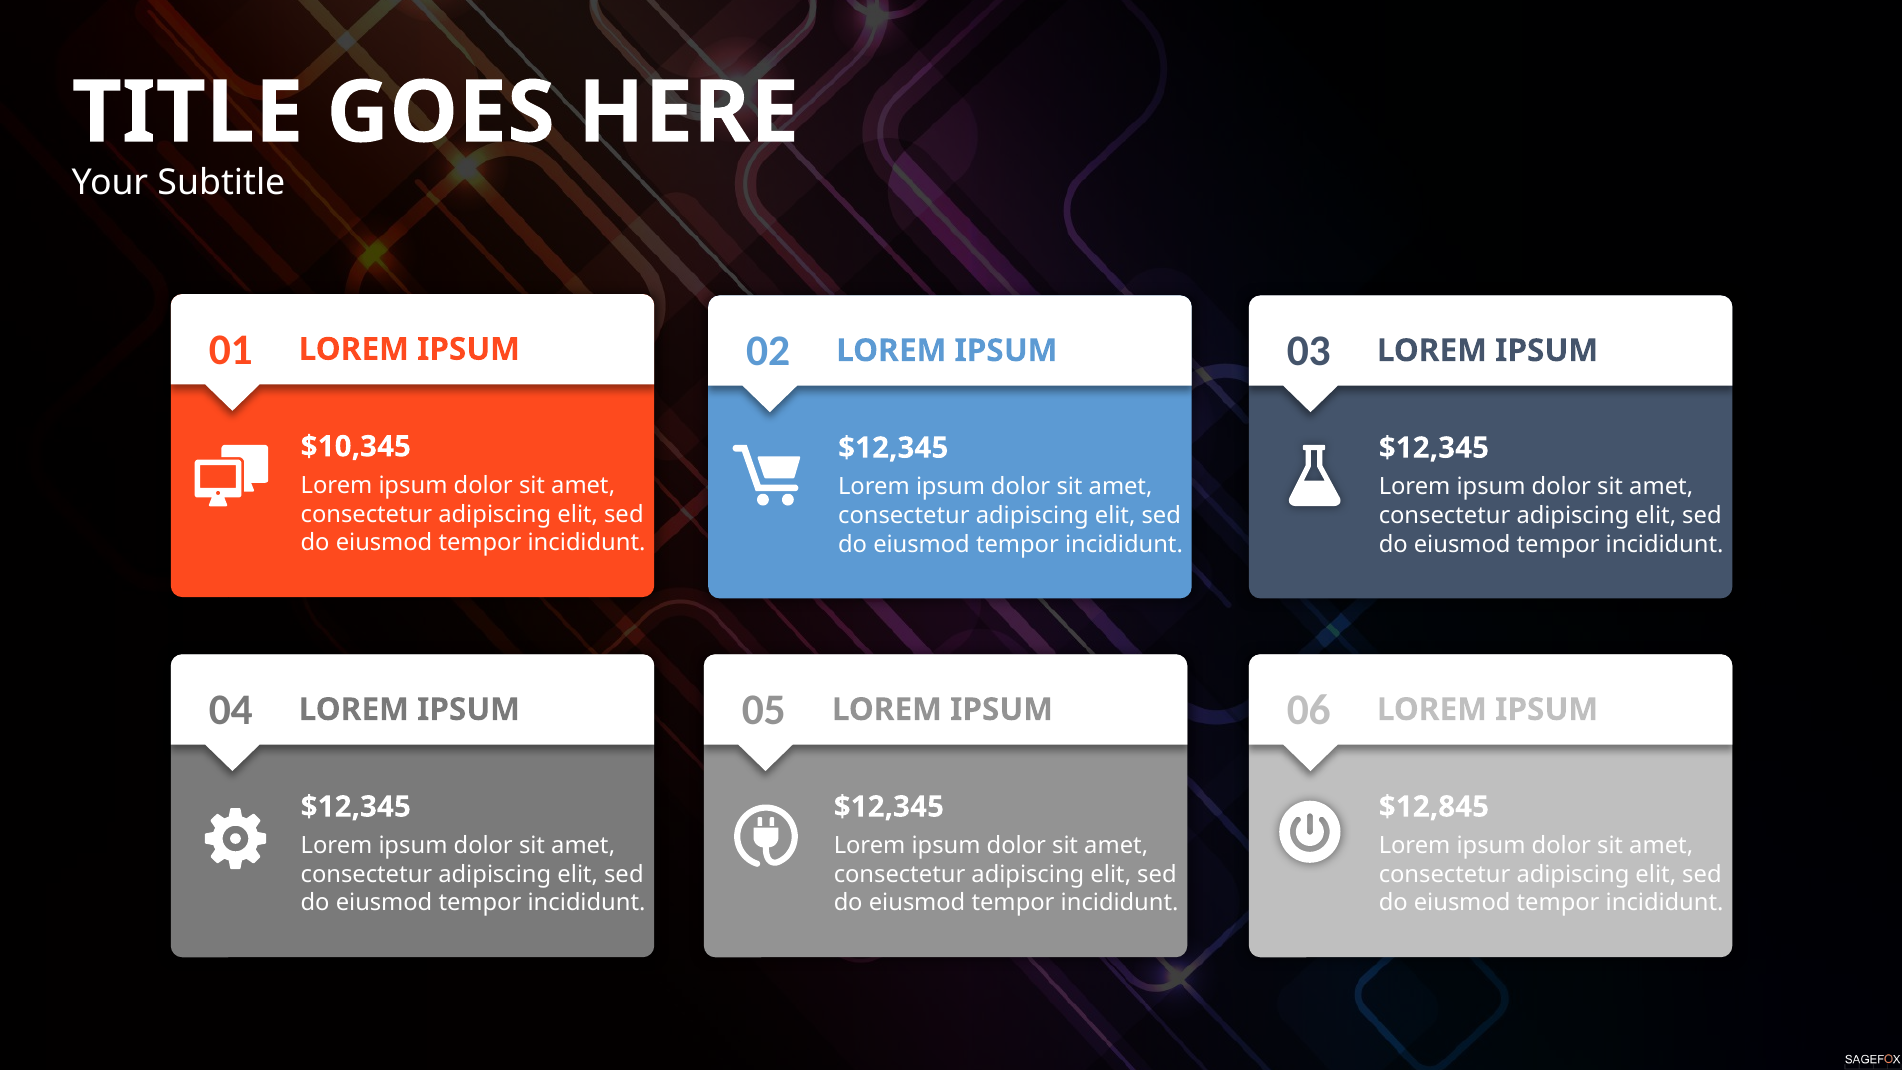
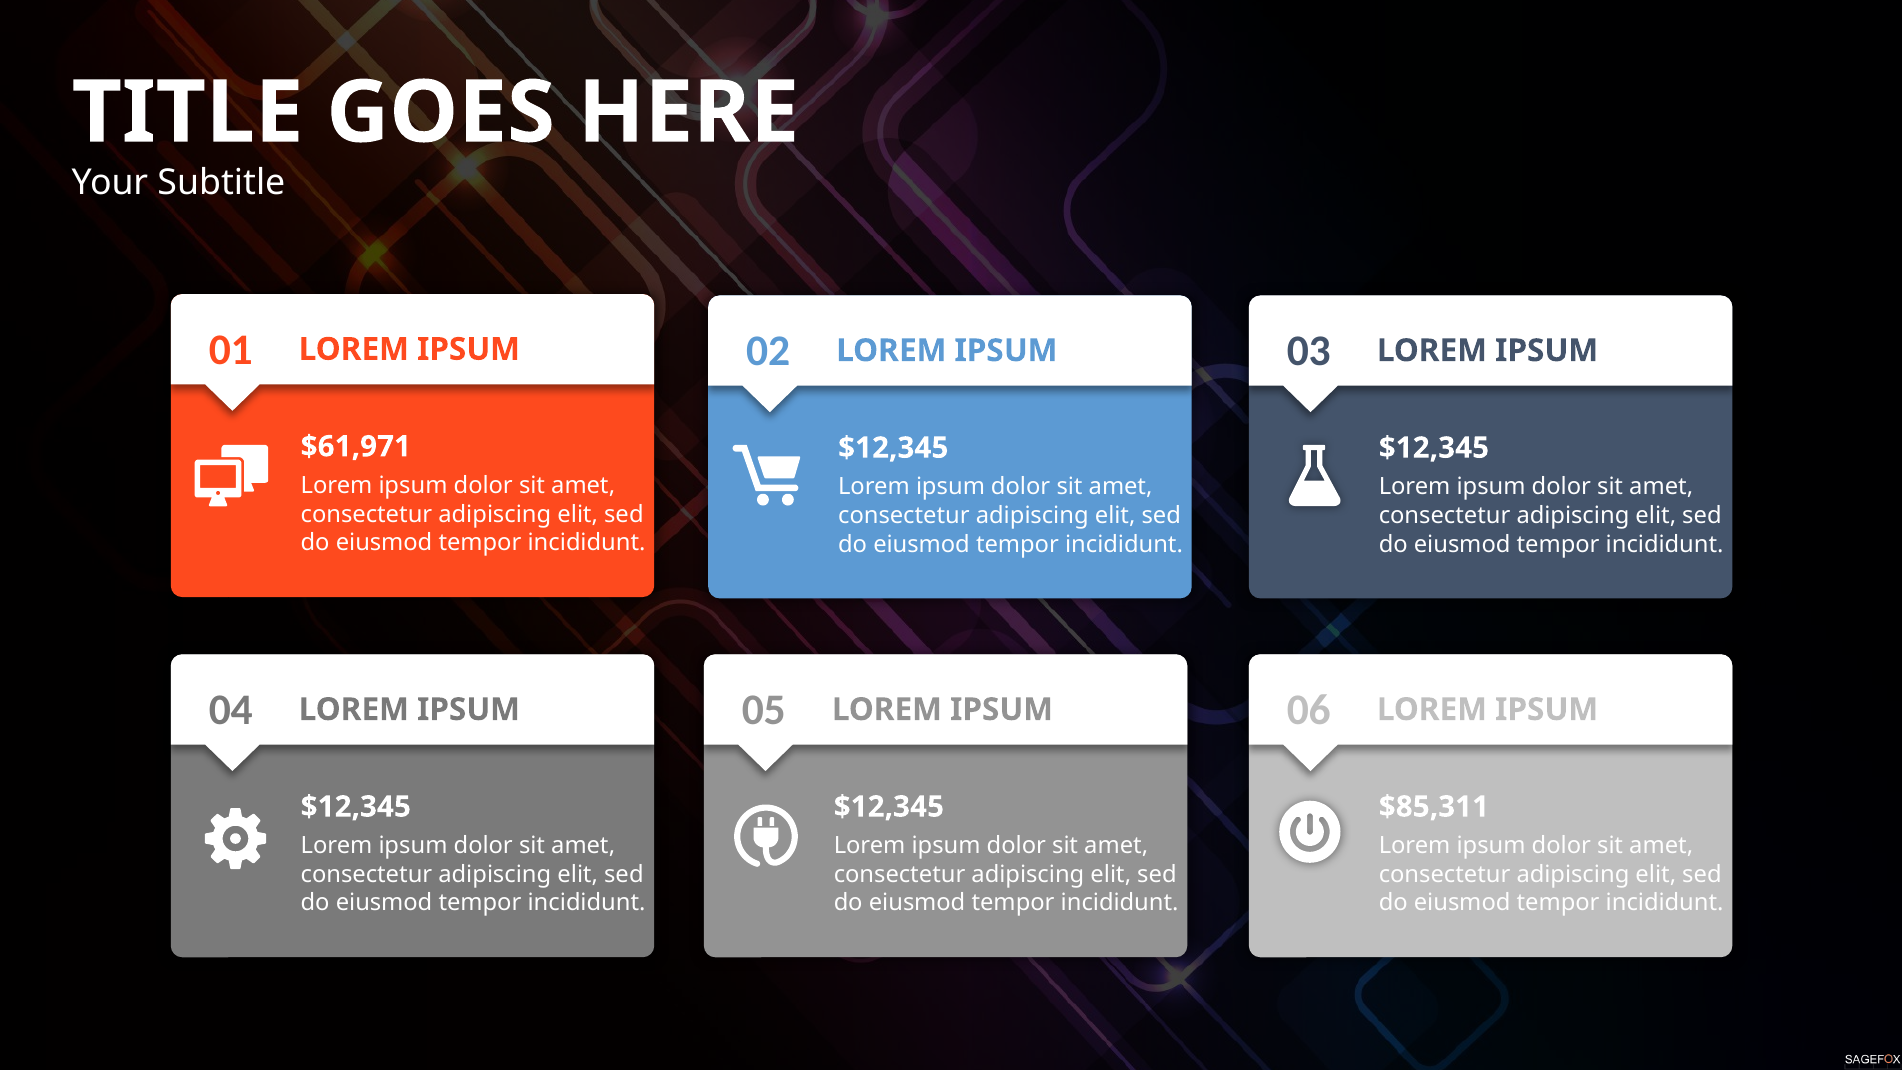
$10,345: $10,345 -> $61,971 (356, 447)
$12,845: $12,845 -> $85,311 (1434, 807)
